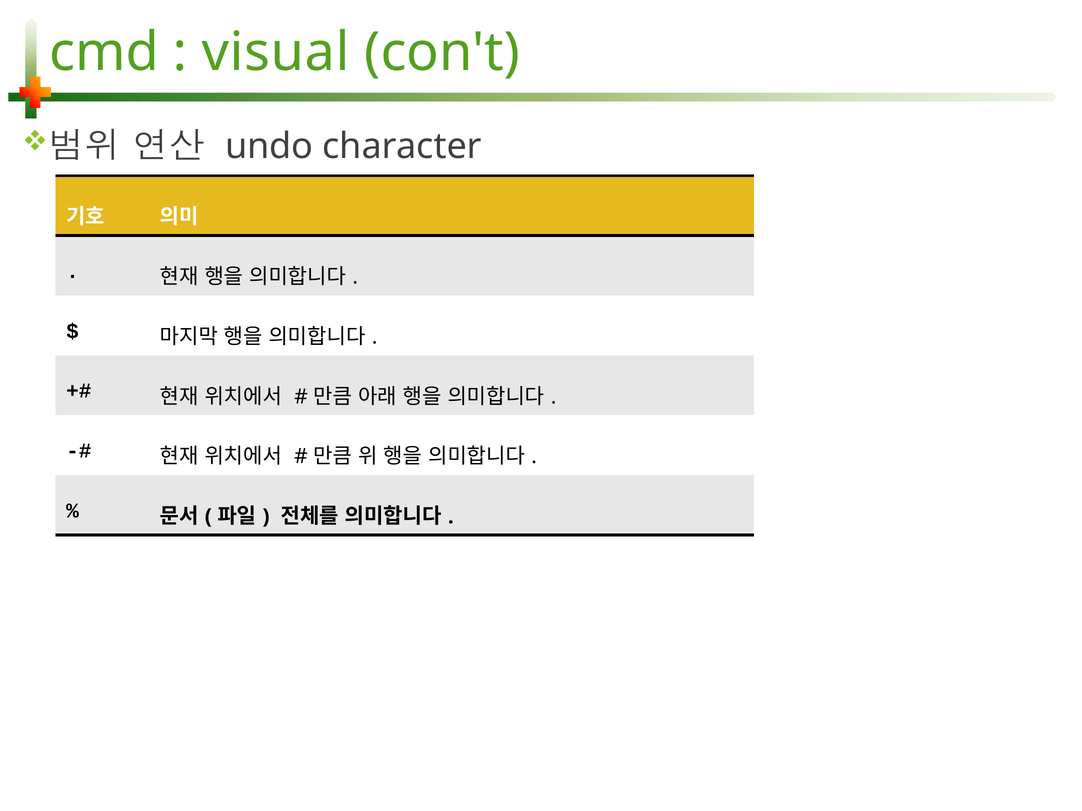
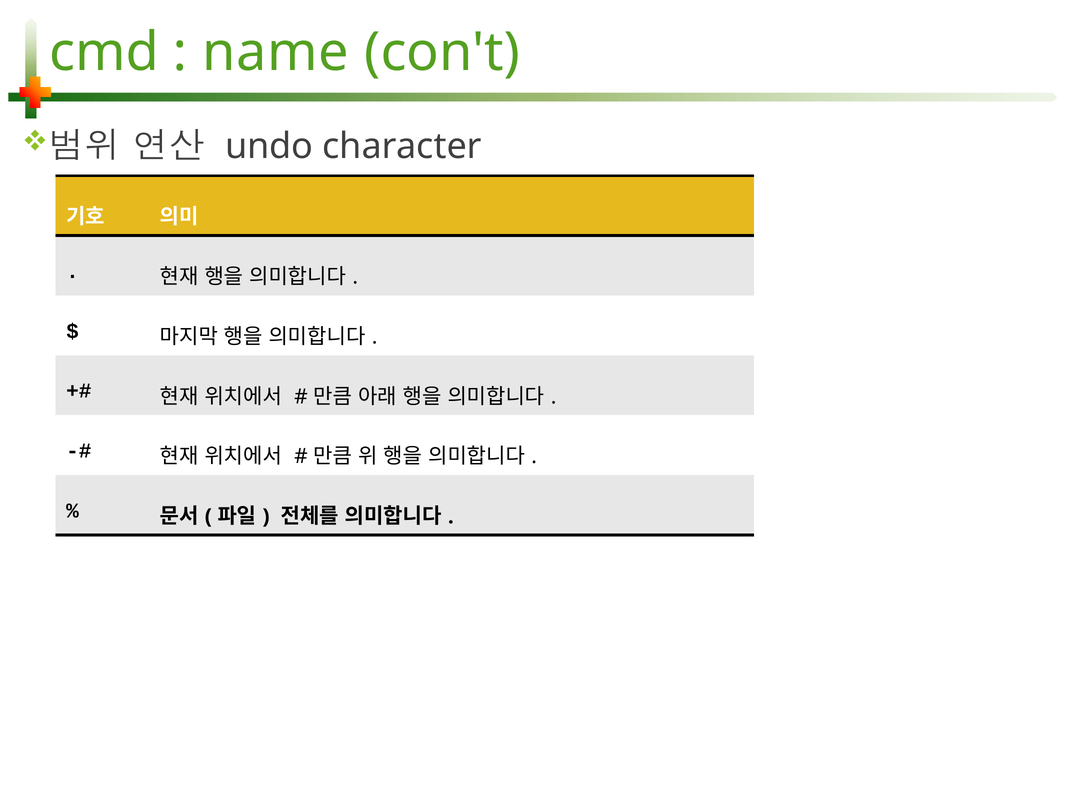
visual: visual -> name (276, 53)
